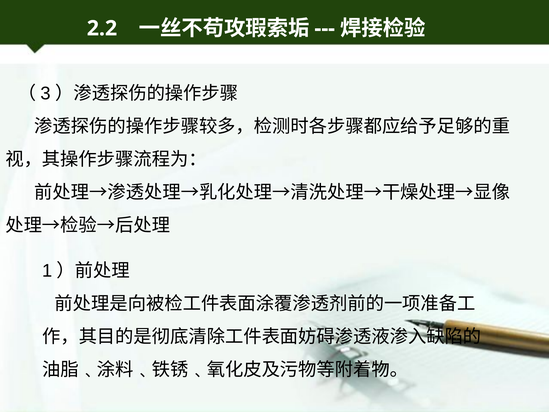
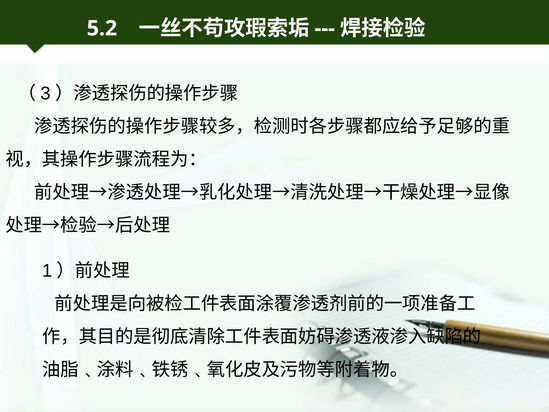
2.2: 2.2 -> 5.2 (102, 28)
